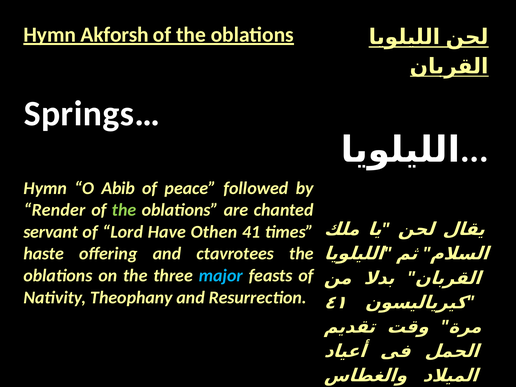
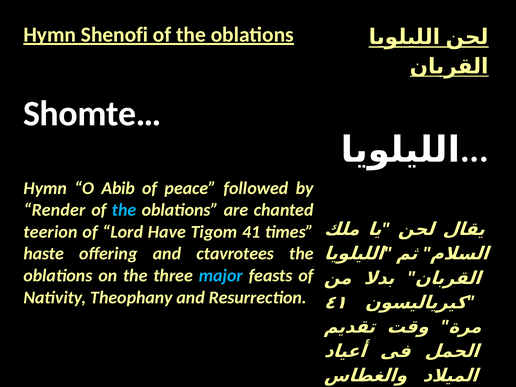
Akforsh: Akforsh -> Shenofi (115, 35)
Springs…: Springs… -> Shomte… (92, 114)
the colour: light green -> light blue (124, 210)
servant: servant -> teerion (51, 232)
Othen: Othen -> Tigom (214, 232)
